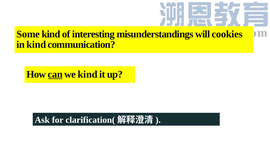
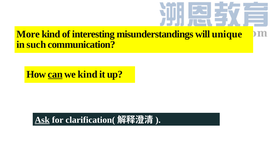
Some: Some -> More (28, 34)
cookies: cookies -> unique (227, 34)
in kind: kind -> such (36, 44)
Ask underline: none -> present (42, 120)
